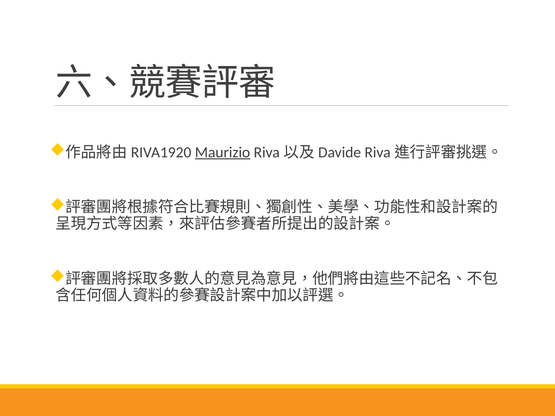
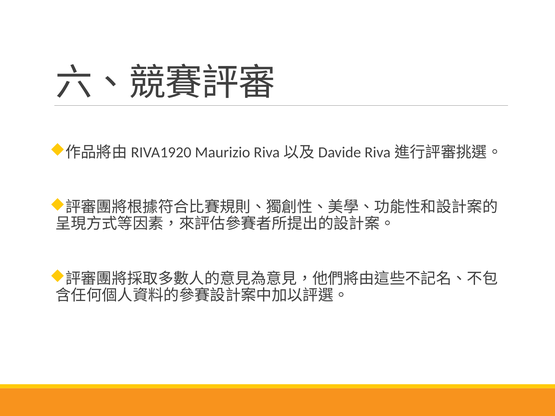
Maurizio underline: present -> none (223, 152)
